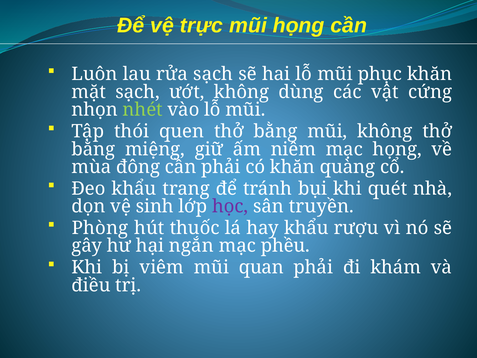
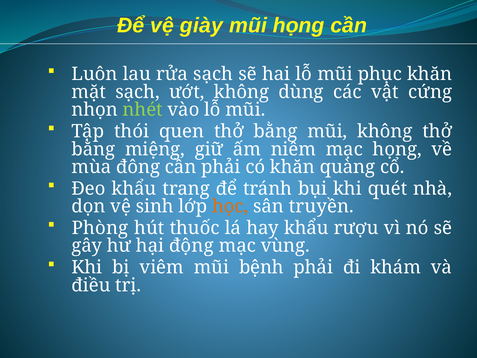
trực: trực -> giày (201, 25)
học colour: purple -> orange (230, 206)
ngắn: ngắn -> động (191, 246)
phều: phều -> vùng (285, 246)
quan: quan -> bệnh (261, 267)
